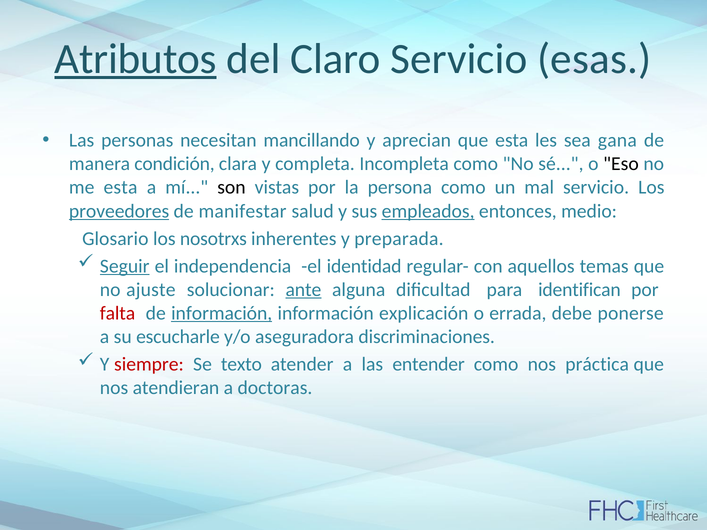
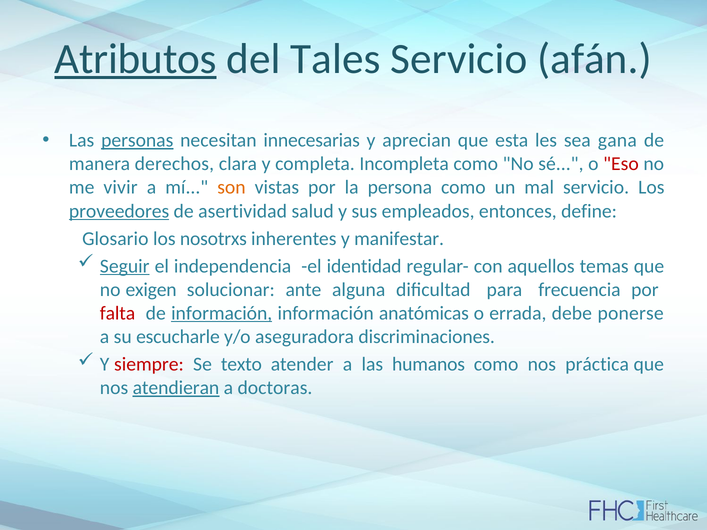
Claro: Claro -> Tales (335, 59)
esas: esas -> afán (594, 59)
personas underline: none -> present (137, 140)
mancillando: mancillando -> innecesarias (312, 140)
condición: condición -> derechos (174, 164)
Eso colour: black -> red (621, 164)
me esta: esta -> vivir (121, 188)
son colour: black -> orange (231, 188)
manifestar: manifestar -> asertividad (243, 211)
empleados underline: present -> none (428, 211)
medio: medio -> define (589, 211)
preparada: preparada -> manifestar (399, 239)
ajuste: ajuste -> exigen (151, 290)
ante underline: present -> none (303, 290)
identifican: identifican -> frecuencia (579, 290)
explicación: explicación -> anatómicas (424, 313)
entender: entender -> humanos (429, 364)
atendieran underline: none -> present (176, 388)
